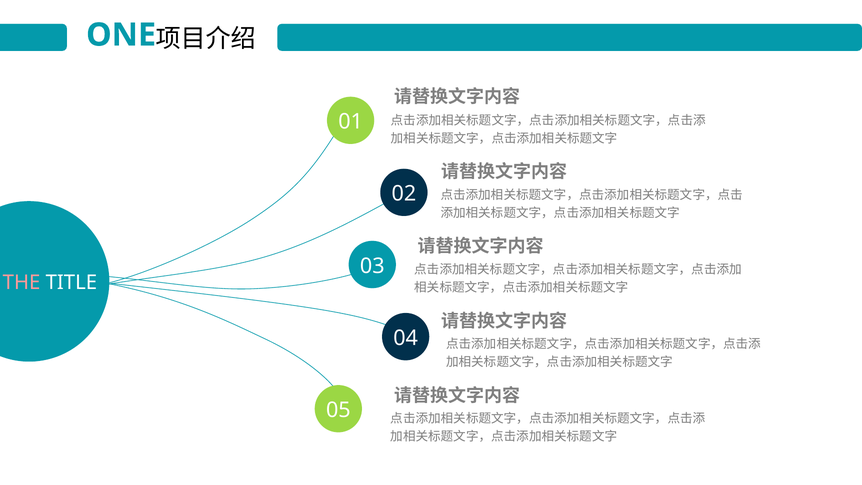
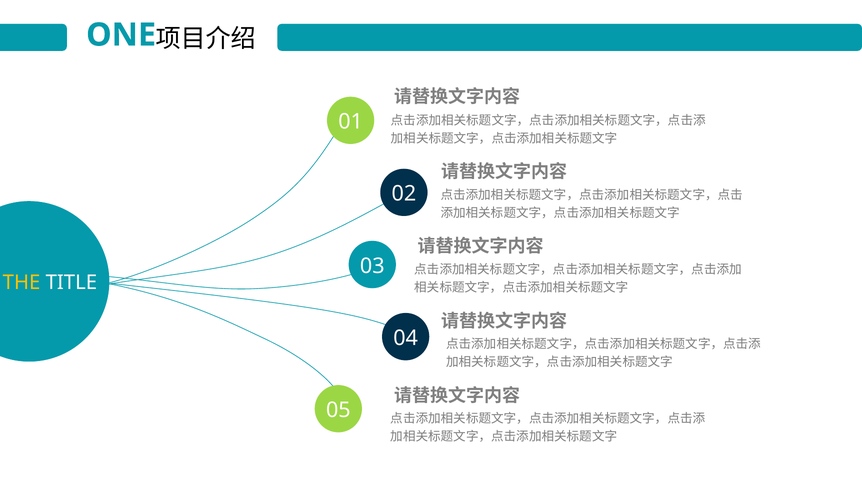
THE colour: pink -> yellow (22, 283)
